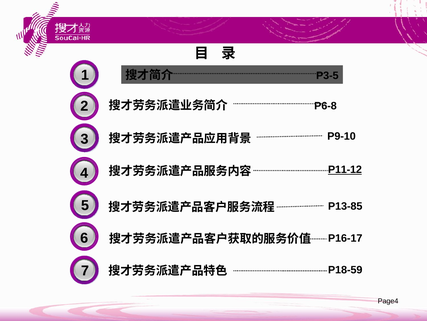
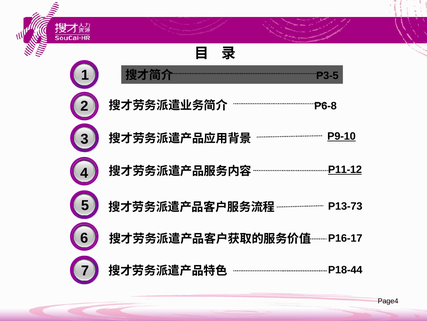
P9-10 underline: none -> present (342, 136)
P13-85: P13-85 -> P13-73 (345, 206)
P18-59: P18-59 -> P18-44 (345, 269)
